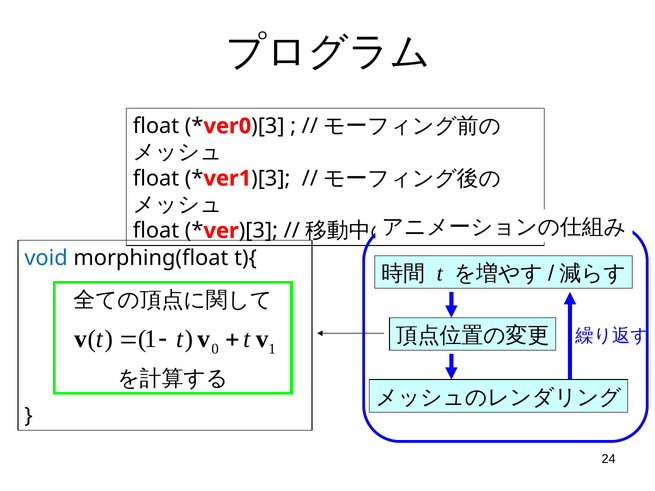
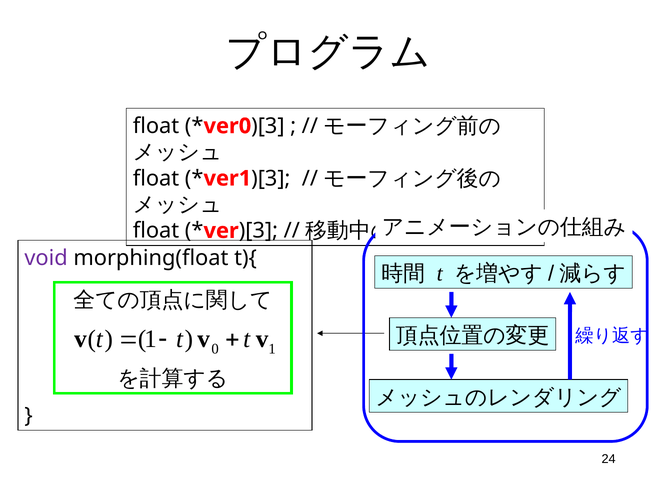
void colour: blue -> purple (46, 258)
